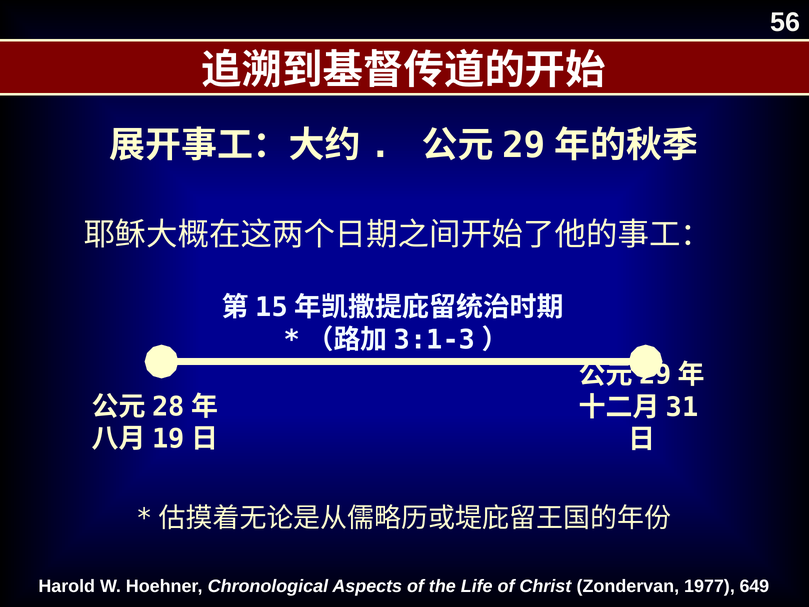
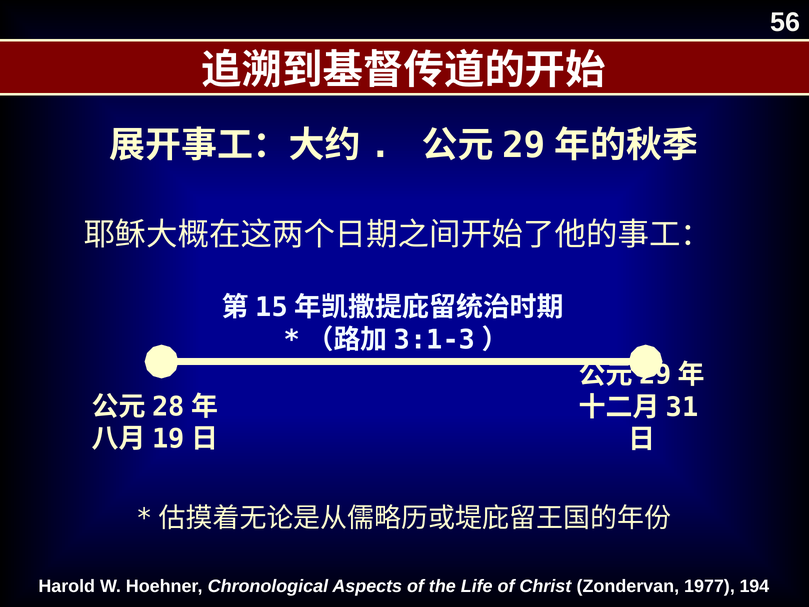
649: 649 -> 194 (754, 586)
